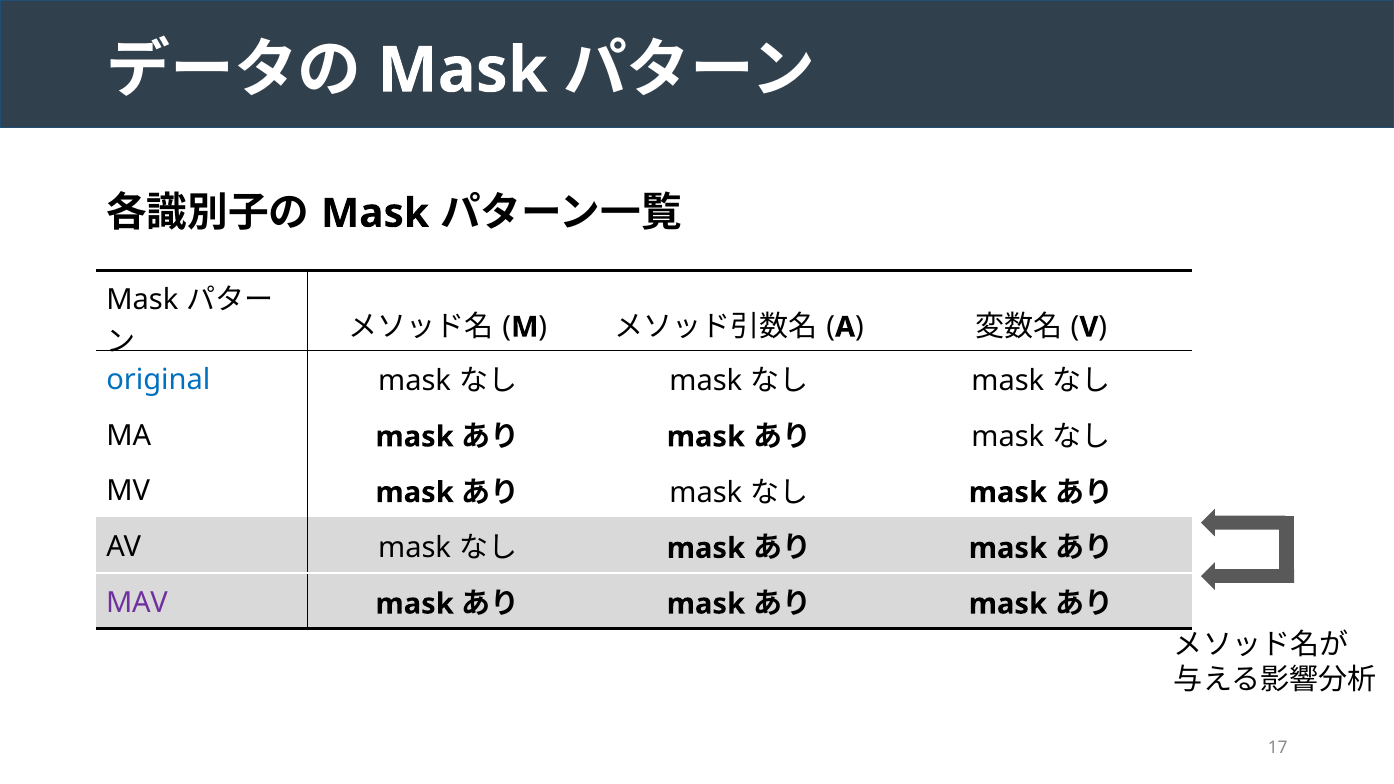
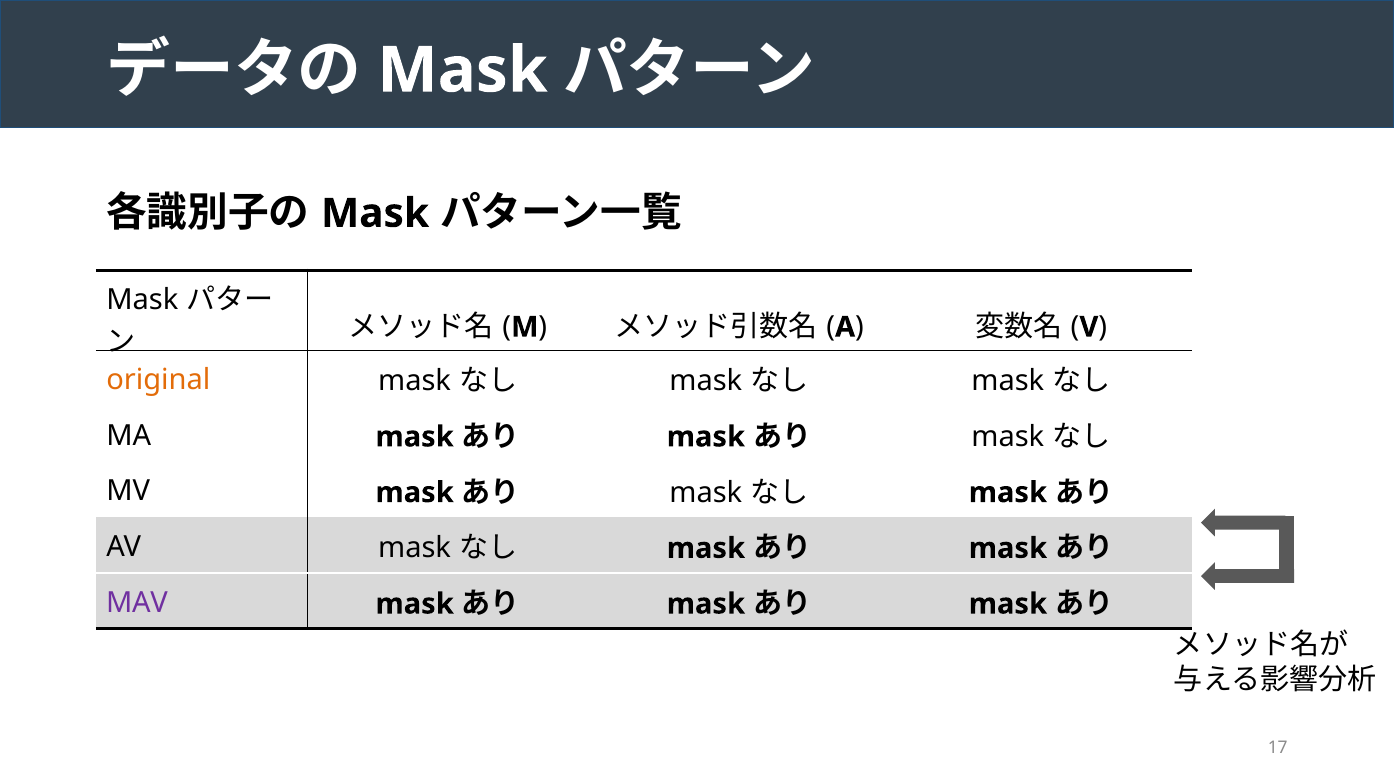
original colour: blue -> orange (158, 380)
